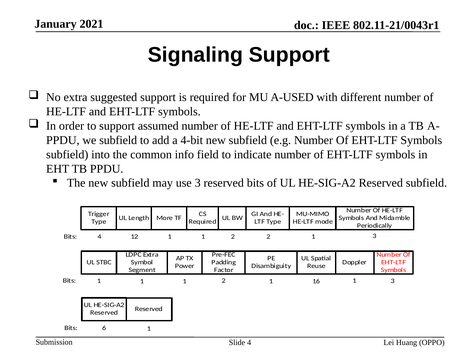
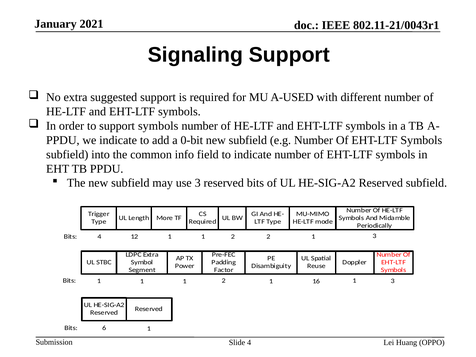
support assumed: assumed -> symbols (158, 126)
we subfield: subfield -> indicate (118, 140)
4-bit: 4-bit -> 0-bit (192, 140)
